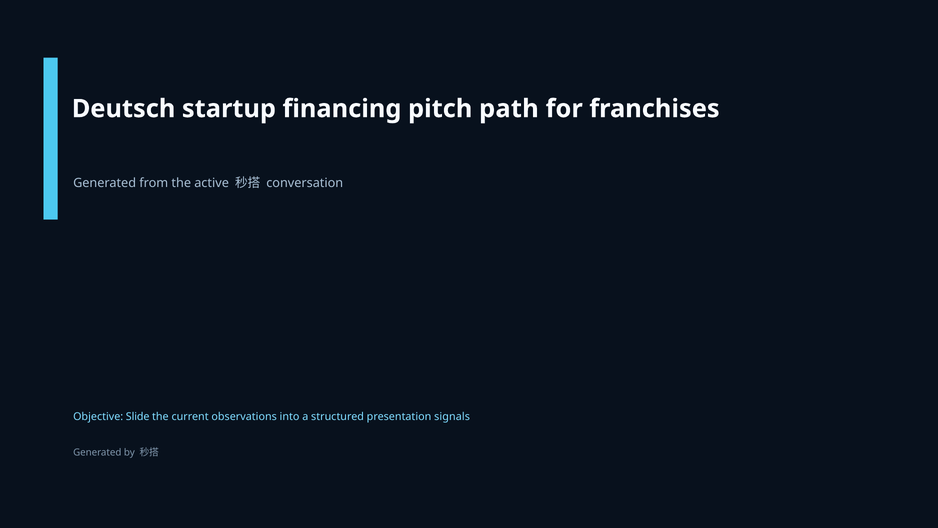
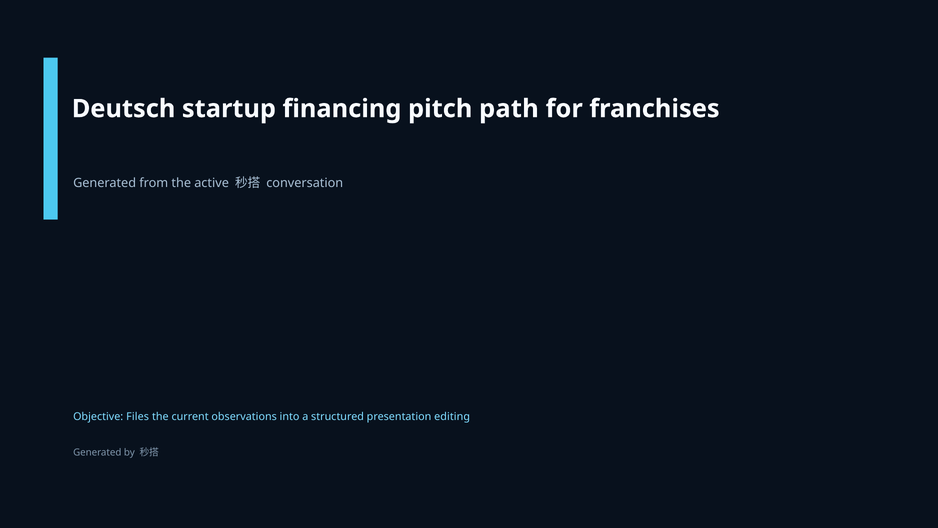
Slide: Slide -> Files (138, 416)
signals: signals -> editing (452, 416)
